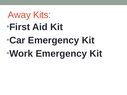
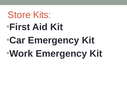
Away: Away -> Store (19, 15)
